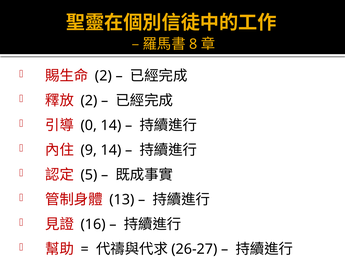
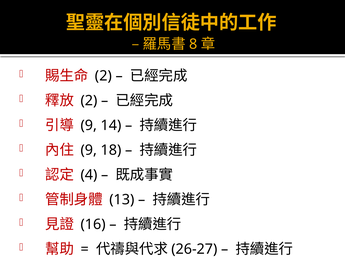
0: 0 -> 9 (89, 125)
9 14: 14 -> 18 (111, 150)
5: 5 -> 4 (89, 175)
